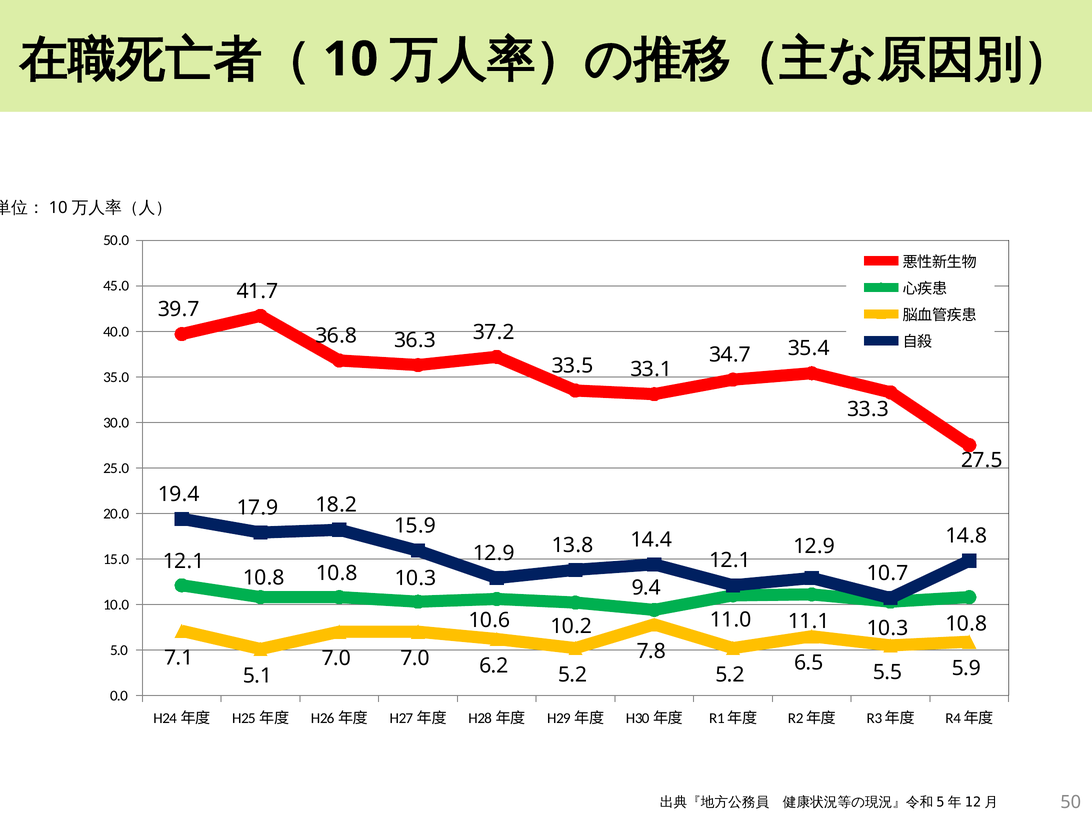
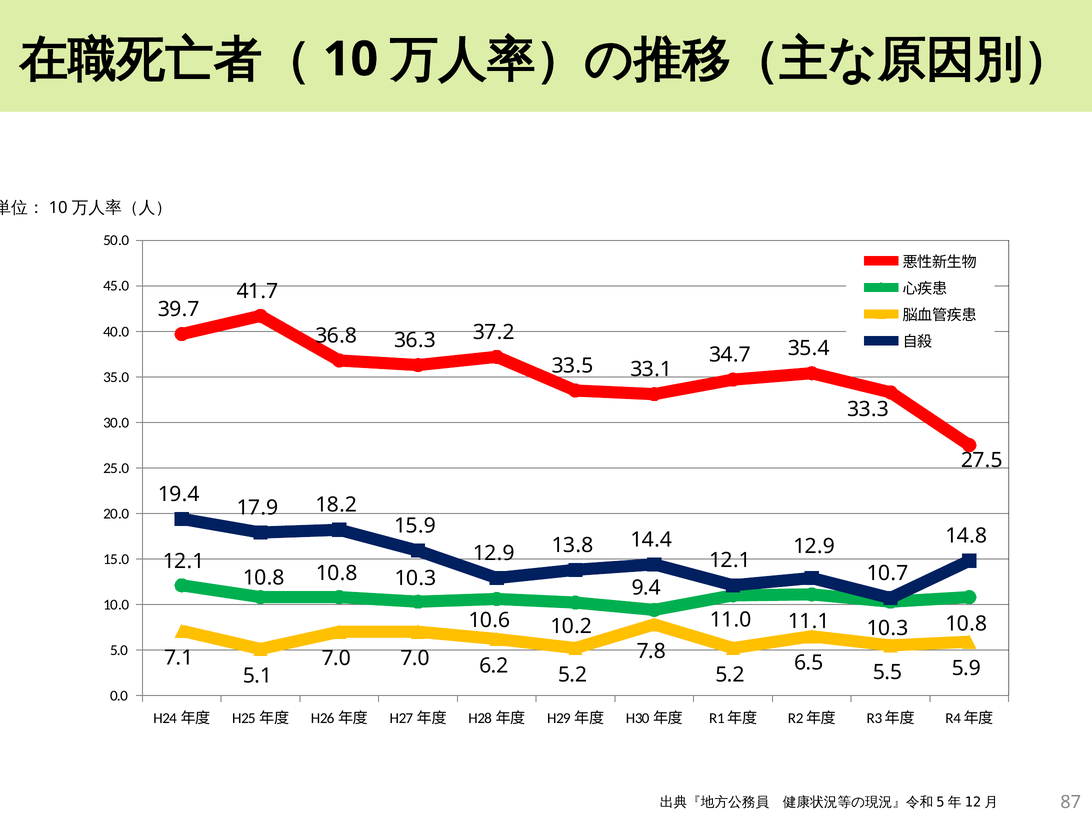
50: 50 -> 87 (1071, 802)
